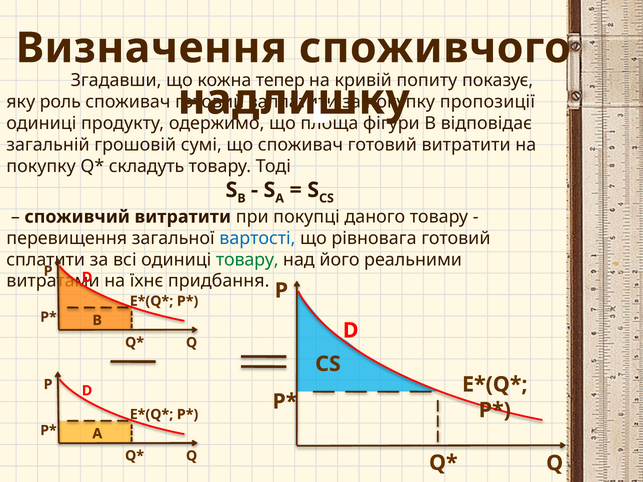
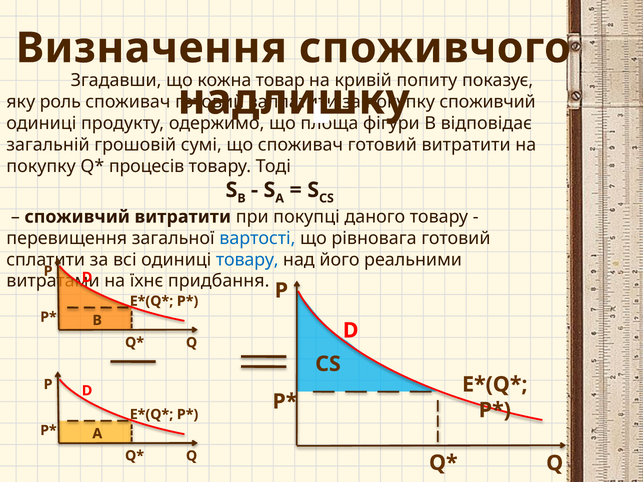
тепер: тепер -> товар (280, 80)
пропозиції: пропозиції -> споживчий (488, 102)
складуть: складуть -> процесів (147, 166)
товару colour: green -> blue (247, 260)
